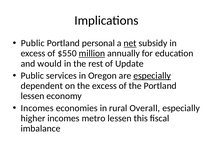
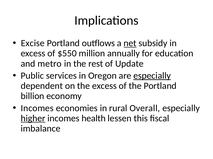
Public: Public -> Excise (33, 43)
personal: personal -> outflows (98, 43)
million underline: present -> none (92, 54)
would: would -> metro (50, 64)
lessen: lessen -> billion (33, 96)
higher underline: none -> present (33, 119)
metro: metro -> health (94, 119)
